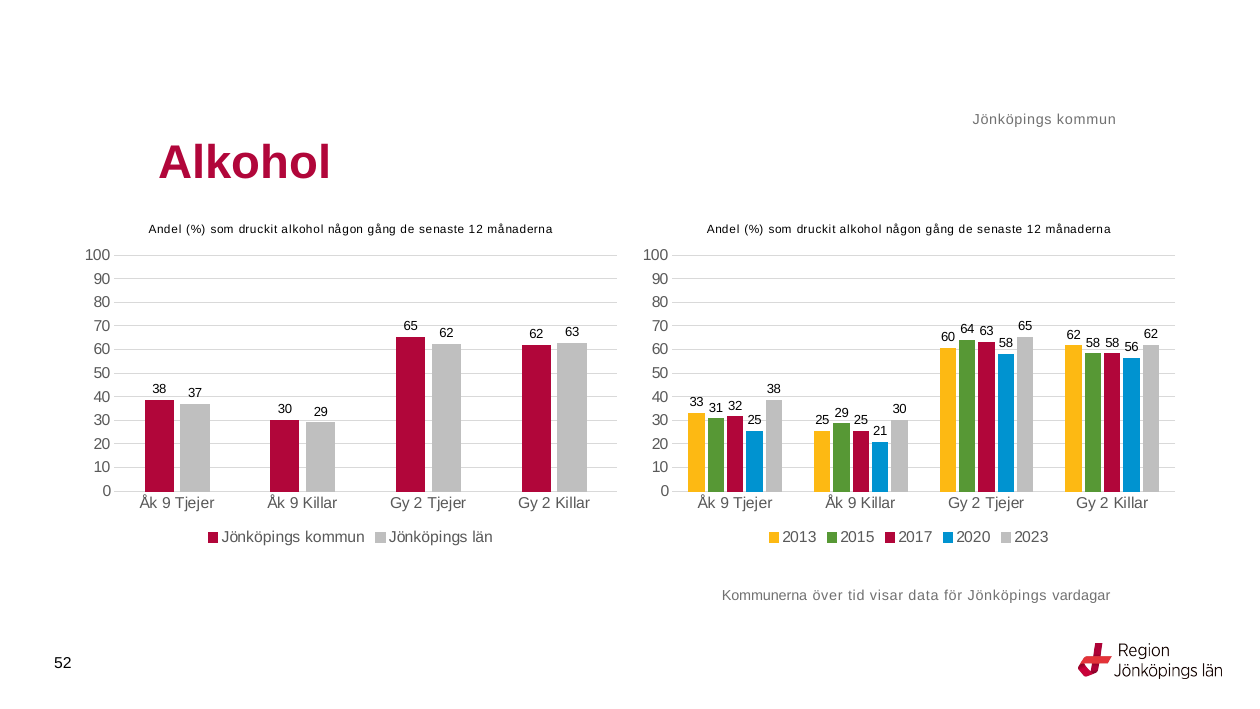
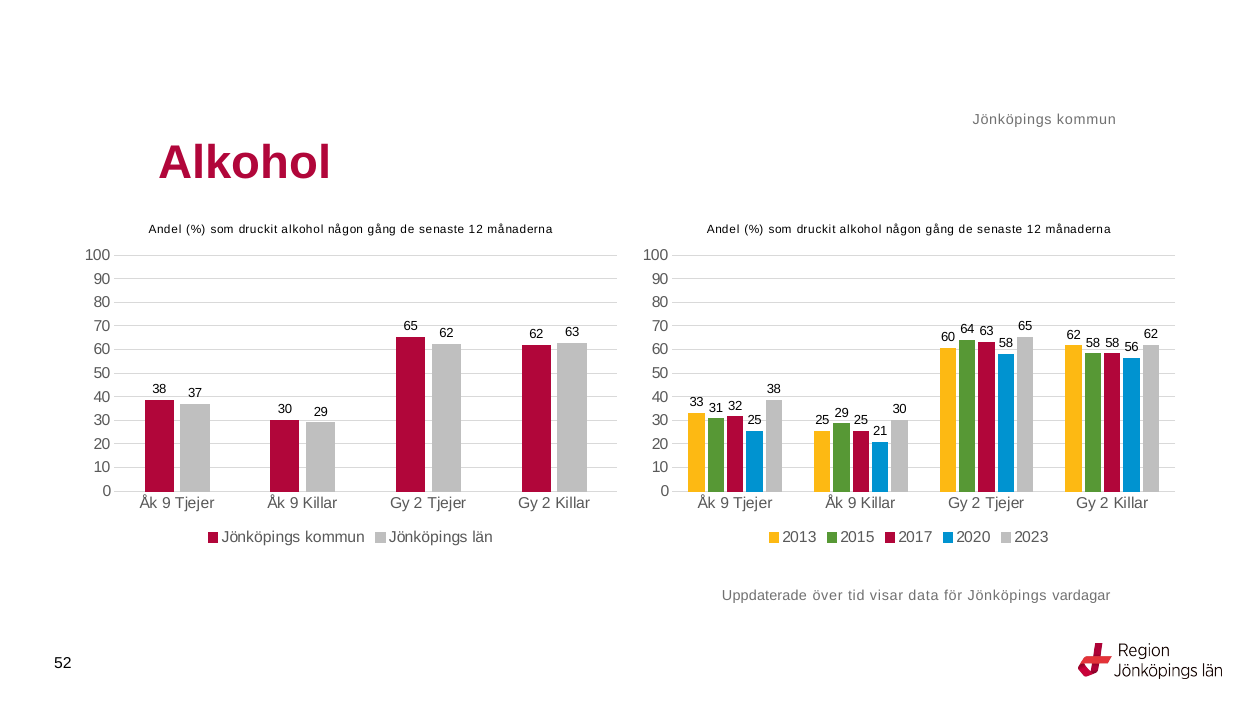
Kommunerna: Kommunerna -> Uppdaterade (764, 596)
